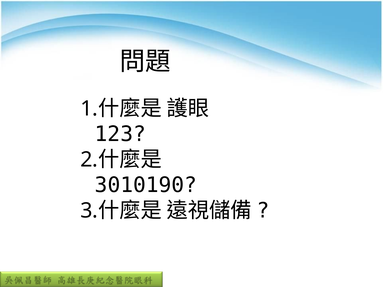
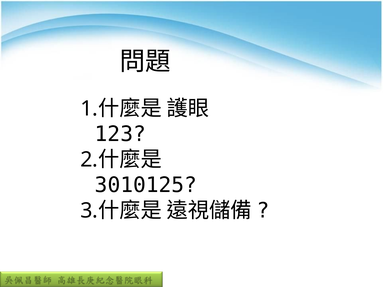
3010190: 3010190 -> 3010125 (146, 185)
